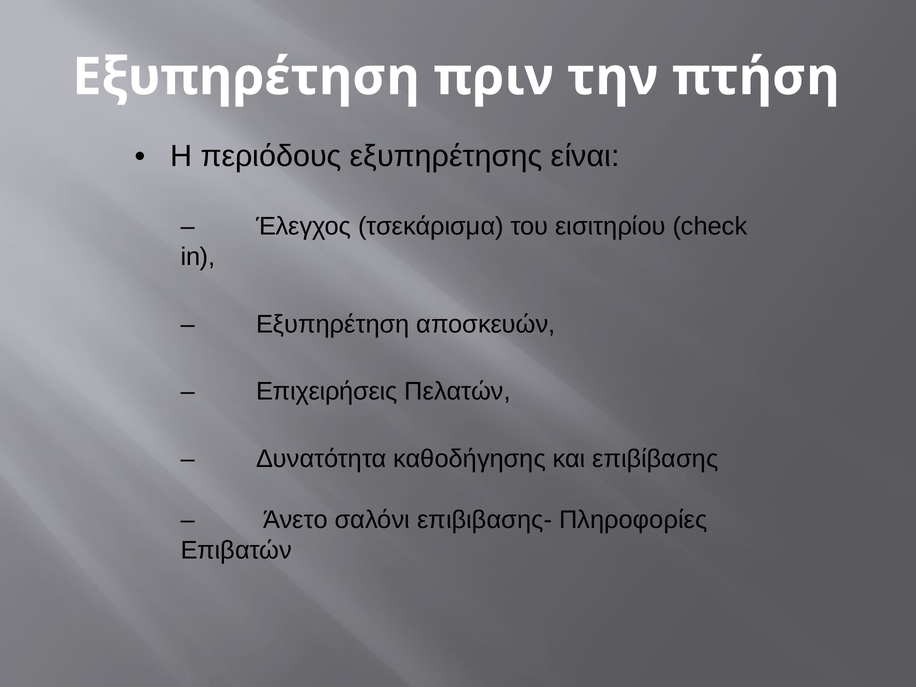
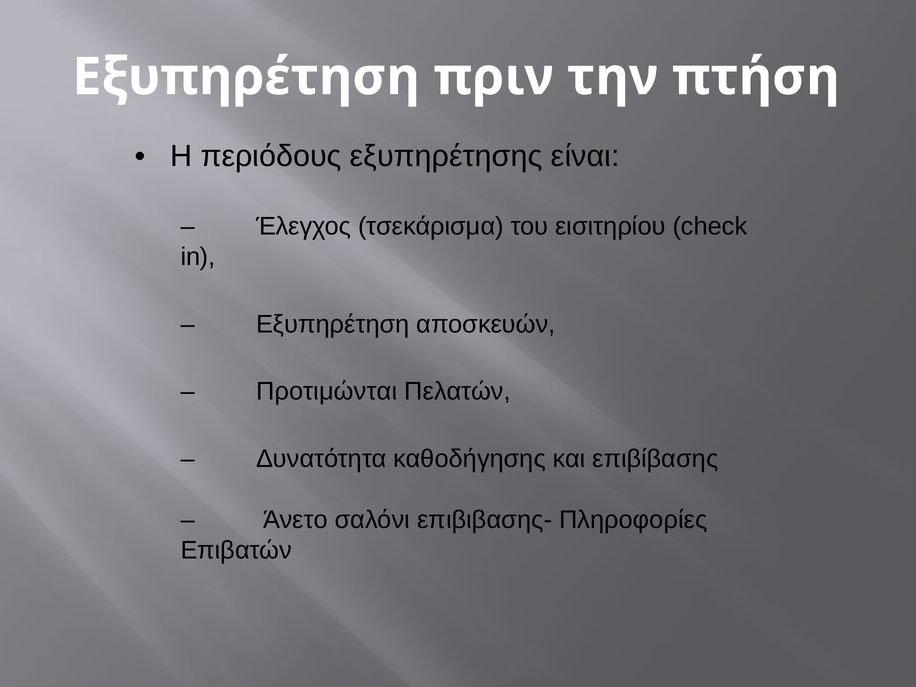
Επιχειρήσεις: Επιχειρήσεις -> Προτιμώνται (327, 391)
